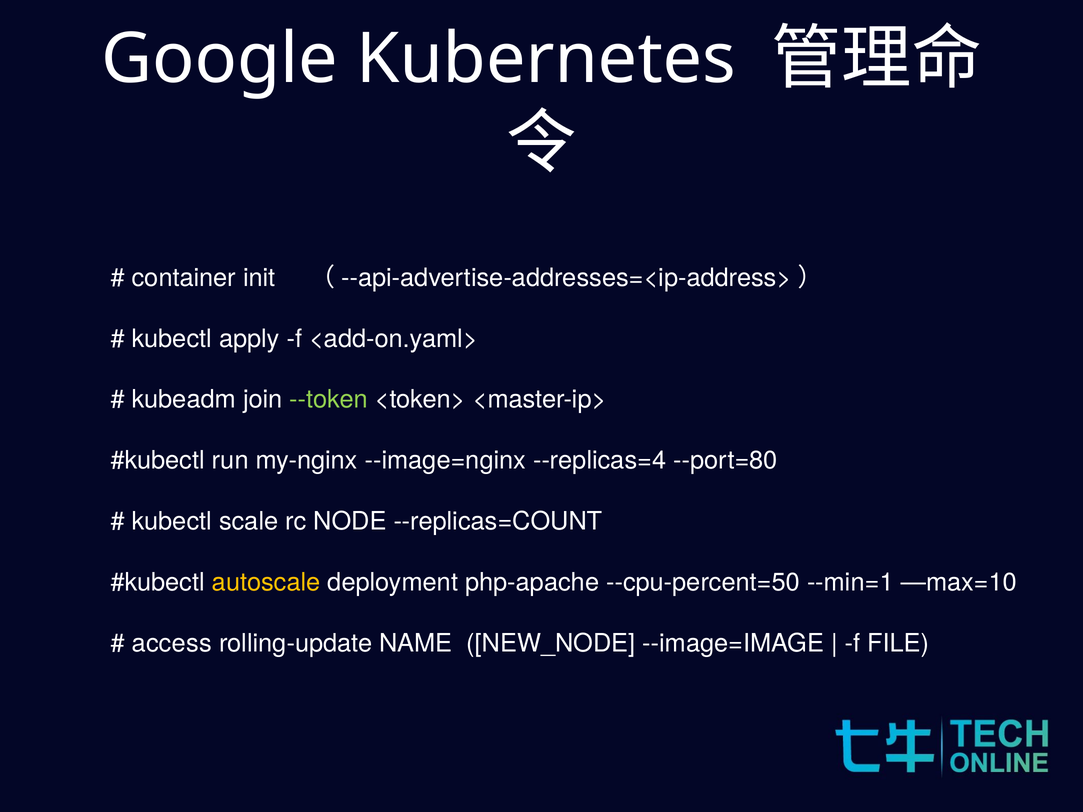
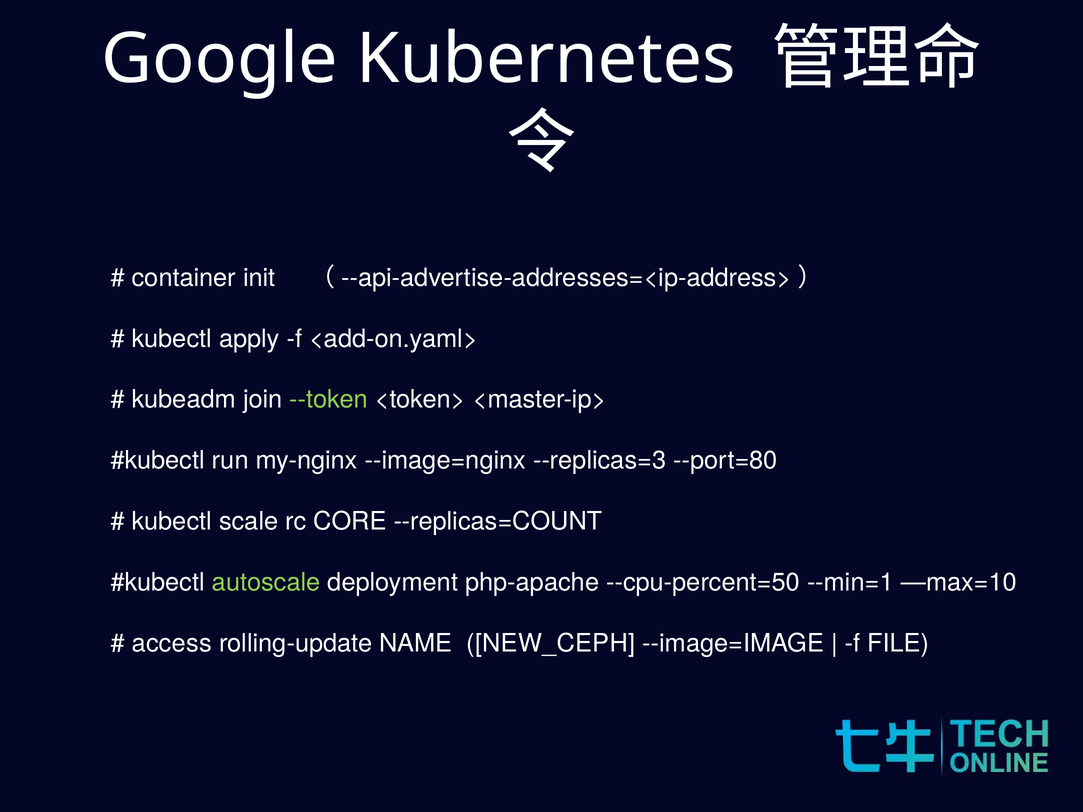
--replicas=4: --replicas=4 -> --replicas=3 (600, 461)
NODE: NODE -> CORE (350, 521)
autoscale colour: yellow -> light green (266, 582)
NEW_NODE: NEW_NODE -> NEW_CEPH (551, 643)
